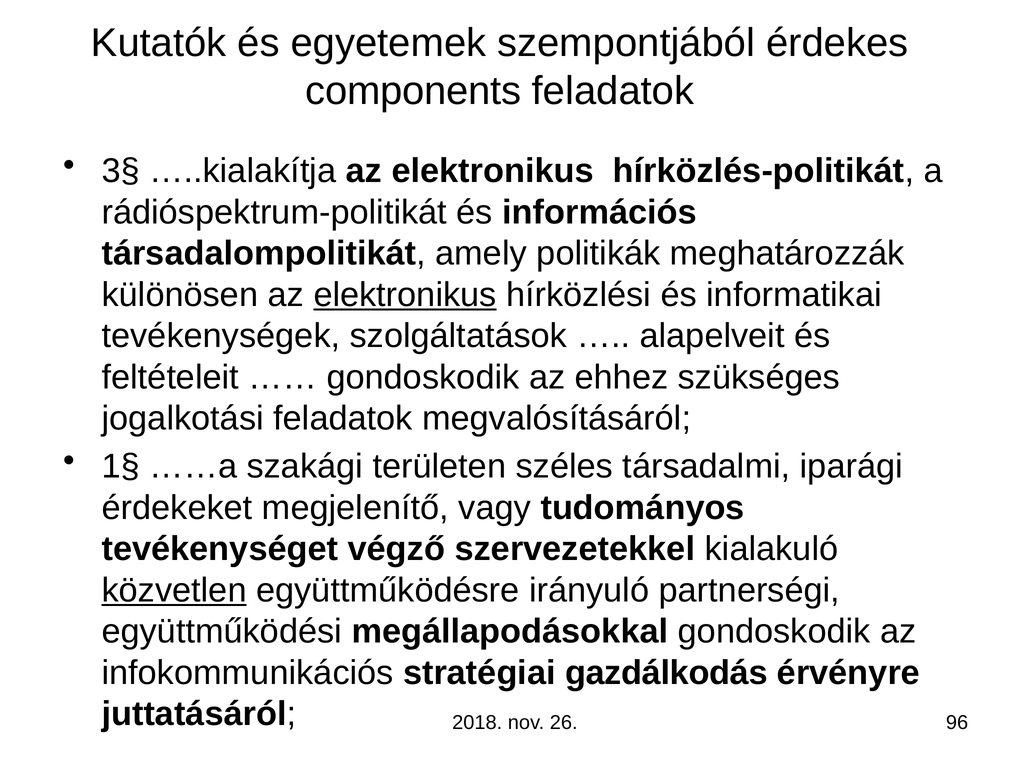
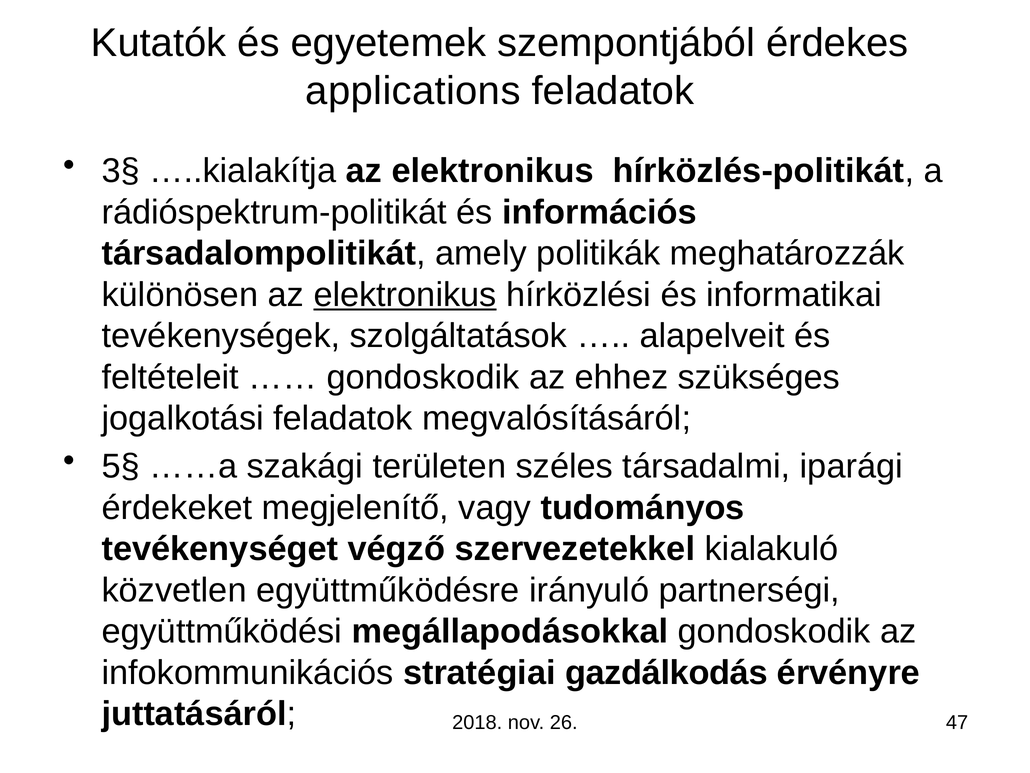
components: components -> applications (413, 91)
1§: 1§ -> 5§ (121, 466)
közvetlen underline: present -> none (174, 590)
96: 96 -> 47 (957, 722)
